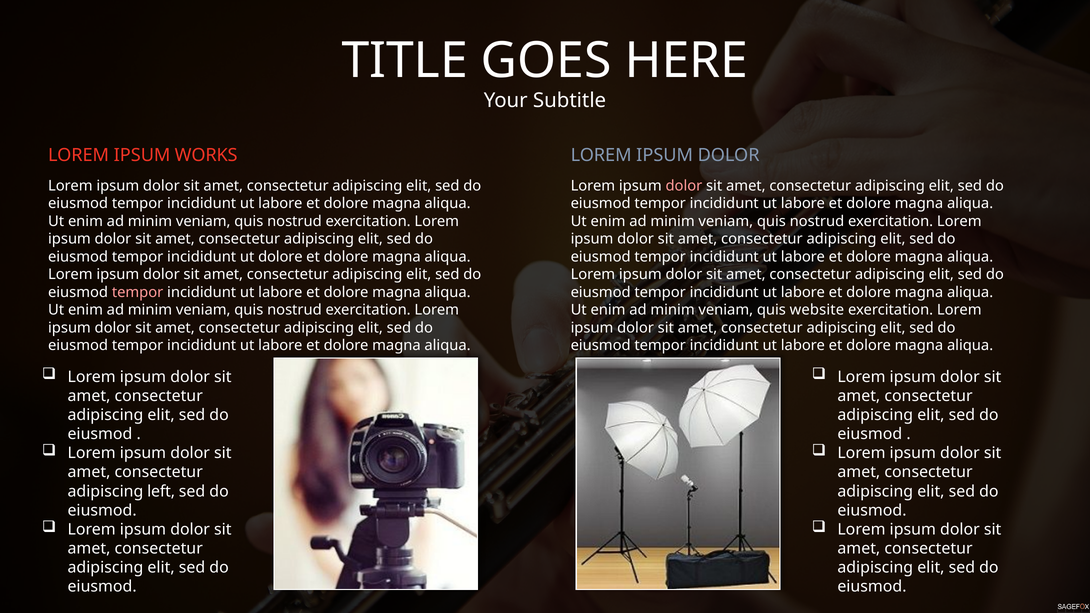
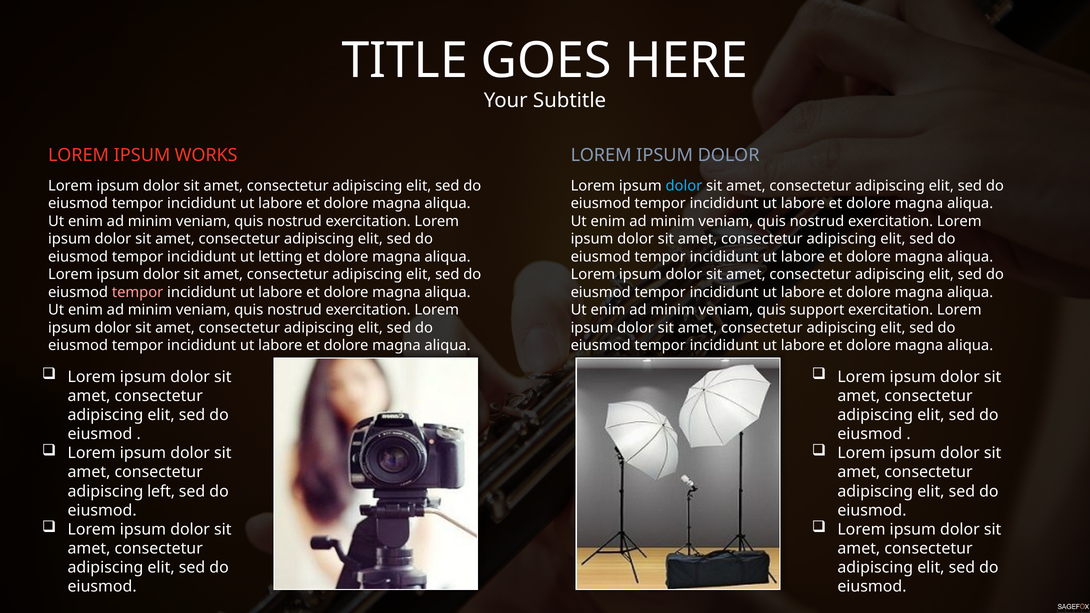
dolor colour: pink -> light blue (684, 186)
ut dolore: dolore -> letting (280, 257)
website: website -> support (817, 310)
